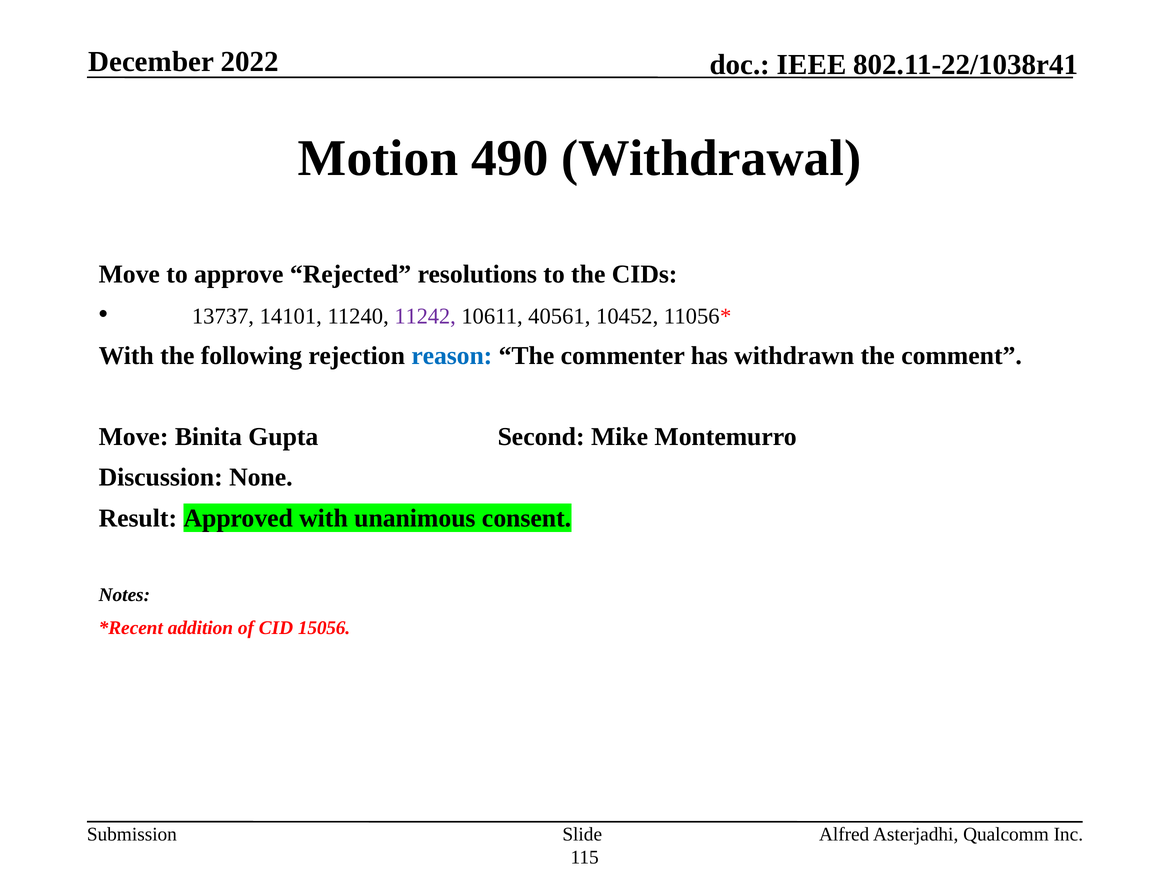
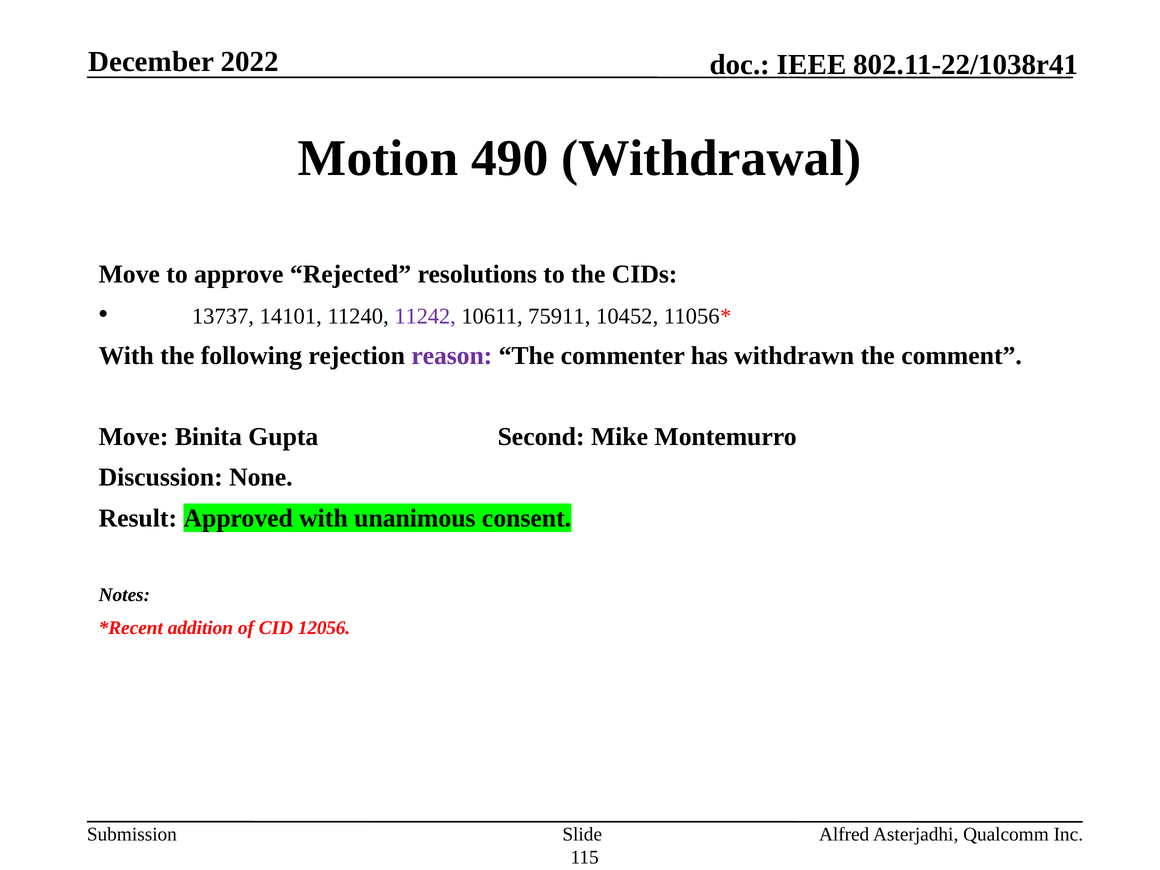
40561: 40561 -> 75911 (559, 316)
reason colour: blue -> purple (452, 356)
15056: 15056 -> 12056 (324, 628)
